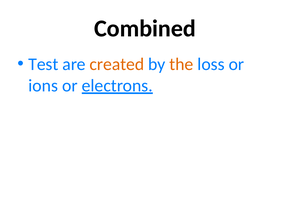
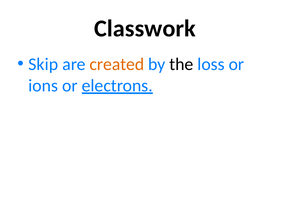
Combined: Combined -> Classwork (145, 29)
Test: Test -> Skip (43, 64)
the colour: orange -> black (181, 64)
